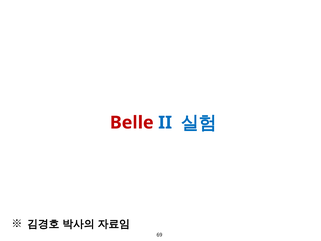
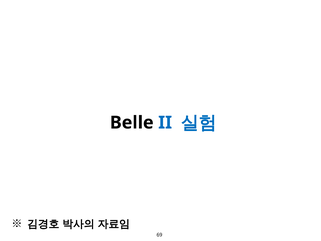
Belle colour: red -> black (132, 122)
